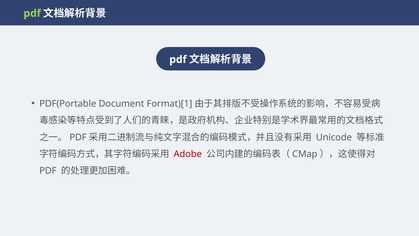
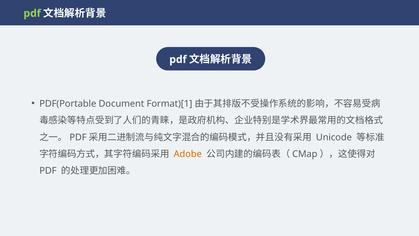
Adobe colour: red -> orange (188, 154)
